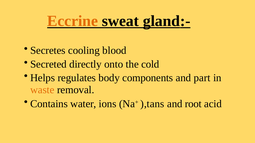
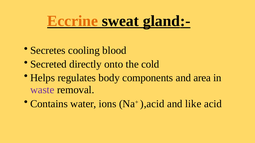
part: part -> area (202, 78)
waste colour: orange -> purple (42, 90)
),tans: ),tans -> ),acid (152, 104)
root: root -> like (193, 104)
